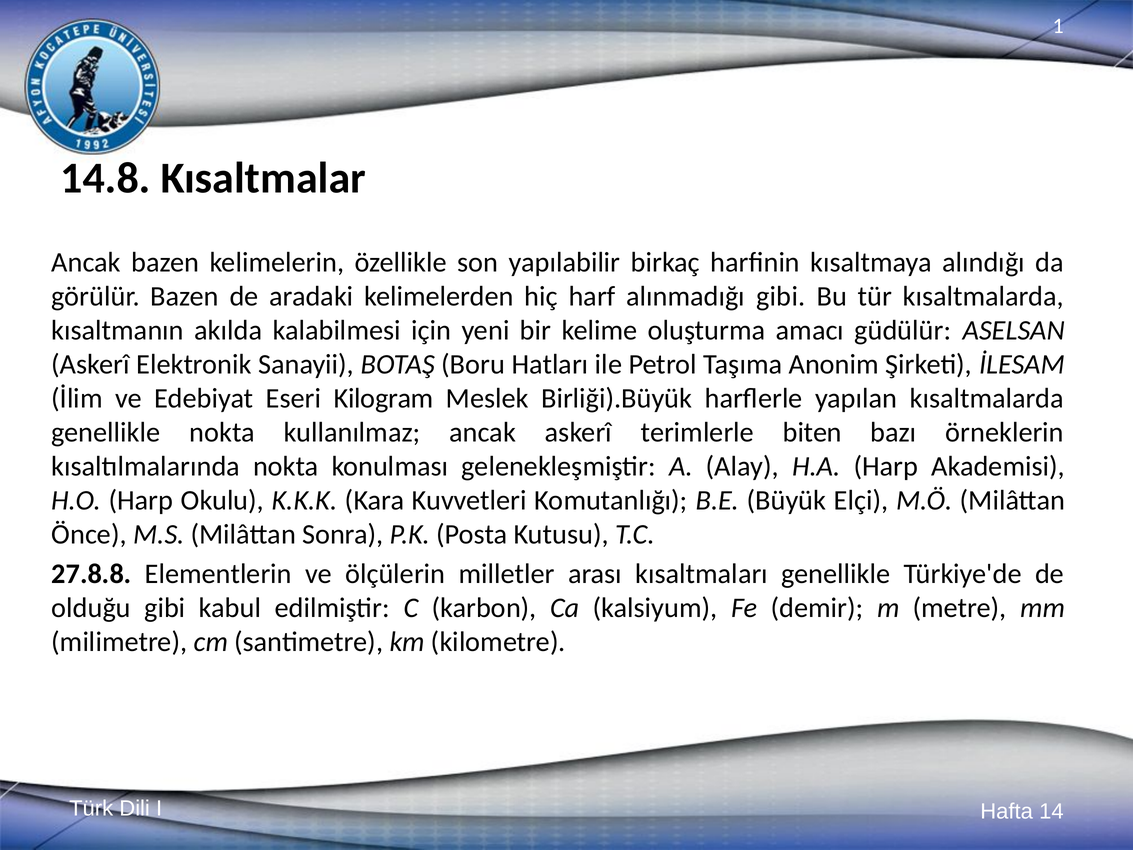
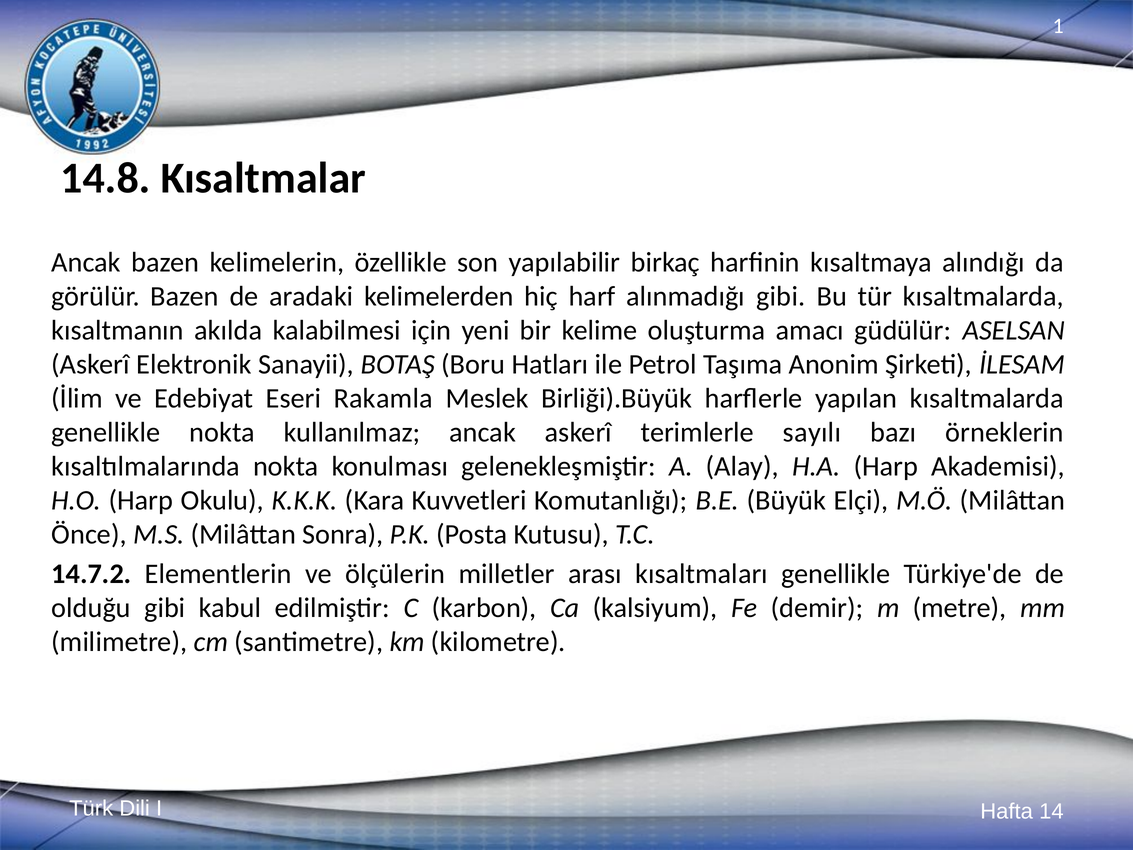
Kilogram: Kilogram -> Rakamla (383, 398)
biten: biten -> sayılı (812, 432)
27.8.8: 27.8.8 -> 14.7.2 (91, 574)
